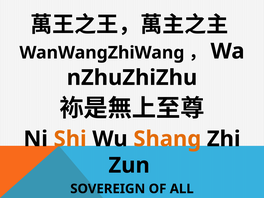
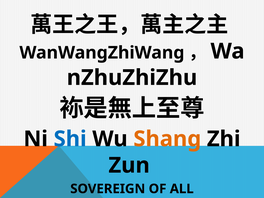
Shi colour: orange -> blue (70, 139)
